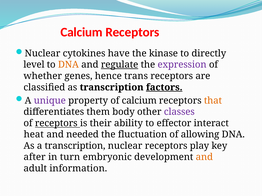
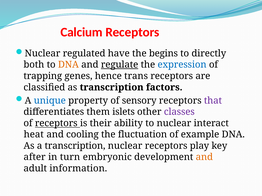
cytokines: cytokines -> regulated (84, 53)
kinase: kinase -> begins (163, 53)
level: level -> both (34, 65)
expression colour: purple -> blue (182, 65)
whether: whether -> trapping (43, 76)
factors underline: present -> none (164, 88)
unique colour: purple -> blue (50, 101)
of calcium: calcium -> sensory (139, 101)
that colour: orange -> purple (213, 101)
body: body -> islets (124, 112)
to effector: effector -> nuclear (174, 123)
needed: needed -> cooling (82, 135)
allowing: allowing -> example (200, 135)
